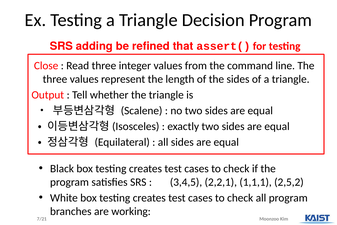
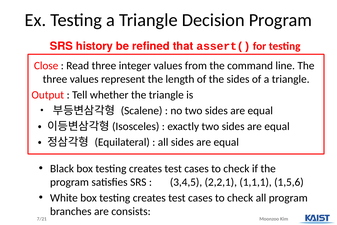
adding: adding -> history (94, 46)
2,5,2: 2,5,2 -> 1,5,6 (289, 182)
working: working -> consists (131, 211)
